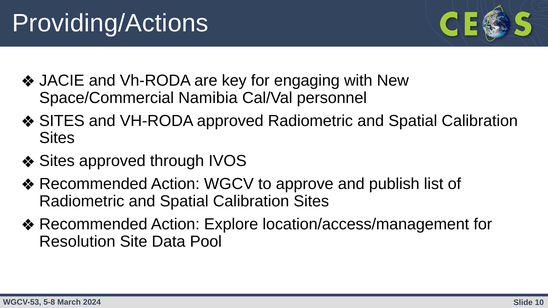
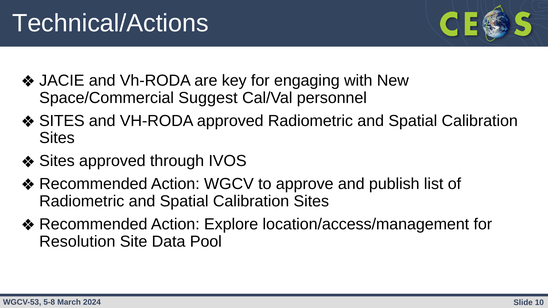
Providing/Actions: Providing/Actions -> Technical/Actions (110, 23)
Namibia: Namibia -> Suggest (208, 98)
